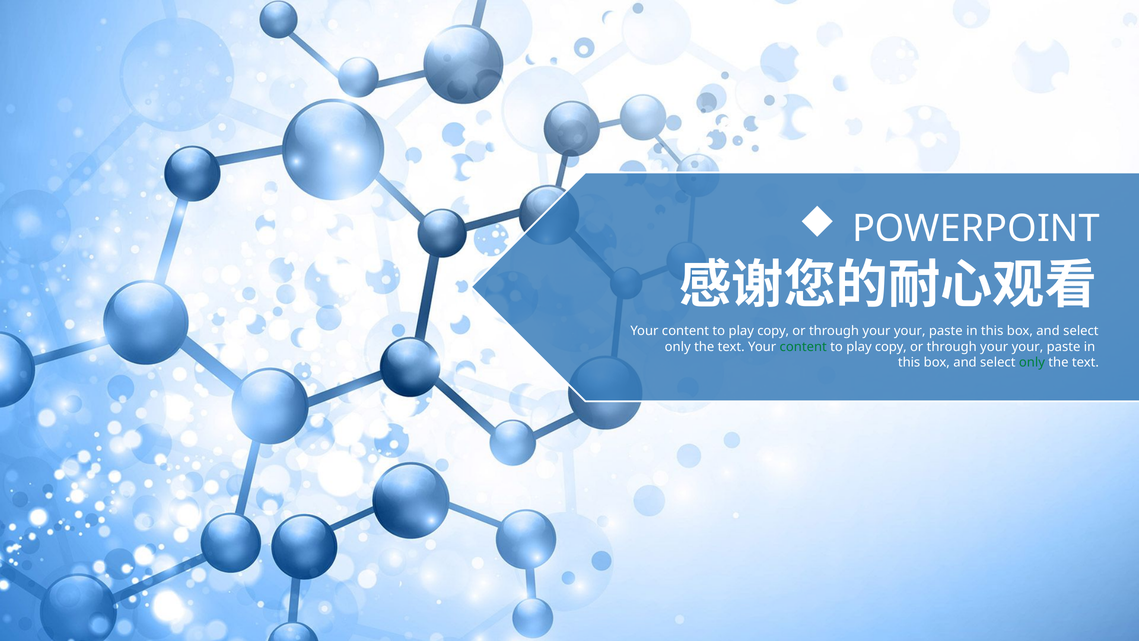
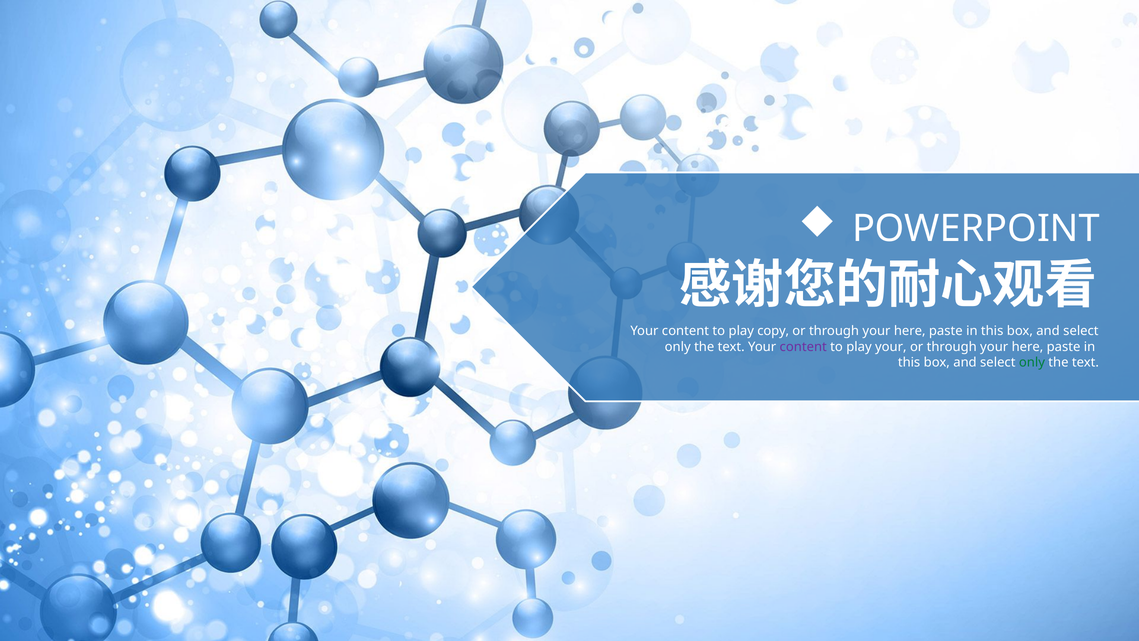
your: your -> here (910, 331)
content colour: green -> purple (803, 347)
copy: copy -> your (891, 347)
your: your -> here (1027, 347)
